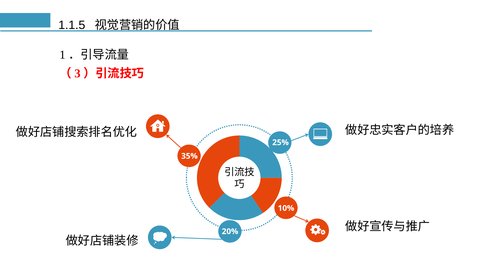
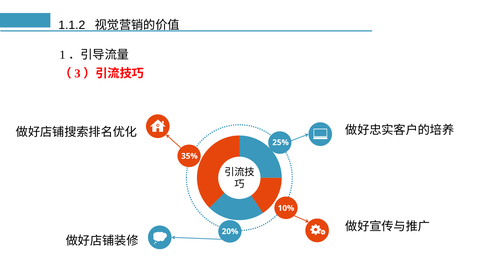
1.1.5: 1.1.5 -> 1.1.2 (72, 25)
